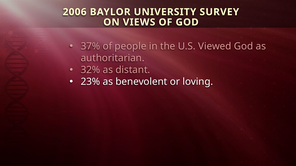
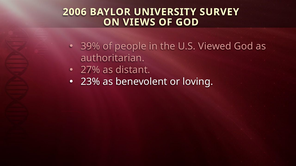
37%: 37% -> 39% (90, 46)
32%: 32% -> 27% (90, 70)
